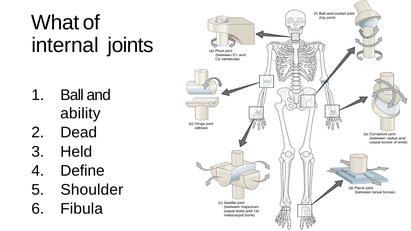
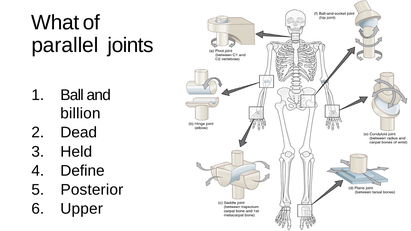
internal: internal -> parallel (65, 45)
ability: ability -> billion (80, 114)
Shoulder: Shoulder -> Posterior (92, 190)
Fibula: Fibula -> Upper (82, 209)
